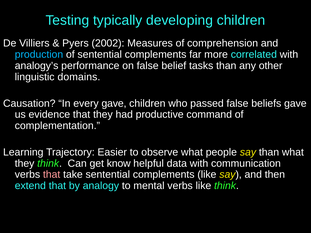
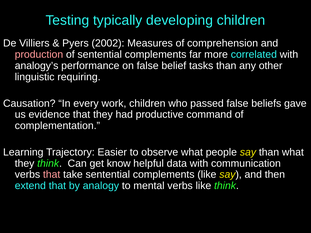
production colour: light blue -> pink (39, 55)
domains: domains -> requiring (79, 77)
every gave: gave -> work (114, 103)
